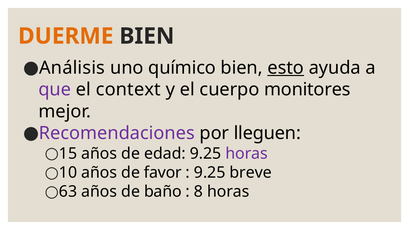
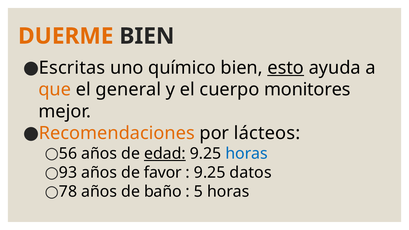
Análisis: Análisis -> Escritas (72, 68)
que colour: purple -> orange (55, 90)
context: context -> general (128, 90)
Recomendaciones colour: purple -> orange (117, 133)
lleguen: lleguen -> lácteos (267, 133)
15: 15 -> 56 (68, 154)
edad underline: none -> present (165, 154)
horas colour: purple -> blue (247, 154)
10: 10 -> 93 (68, 173)
breve: breve -> datos (251, 173)
63: 63 -> 78 (68, 192)
8: 8 -> 5 (199, 192)
